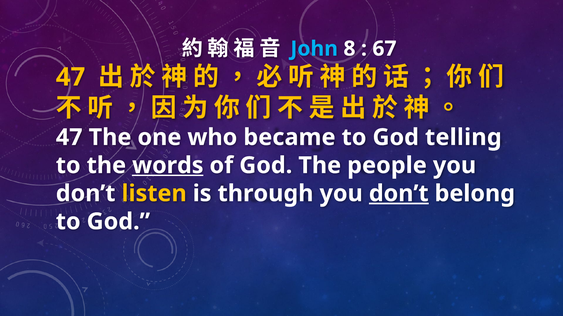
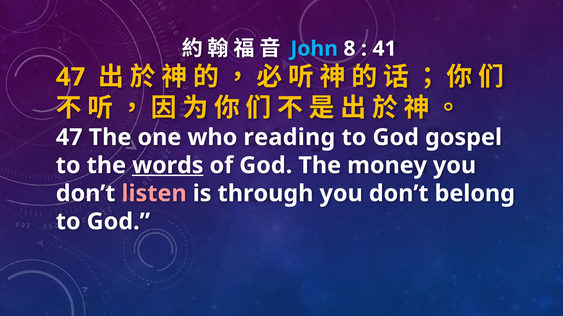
67: 67 -> 41 (384, 49)
became: became -> reading (289, 138)
telling: telling -> gospel (463, 138)
people: people -> money (387, 166)
listen colour: yellow -> pink (154, 194)
don’t underline: present -> none (399, 194)
